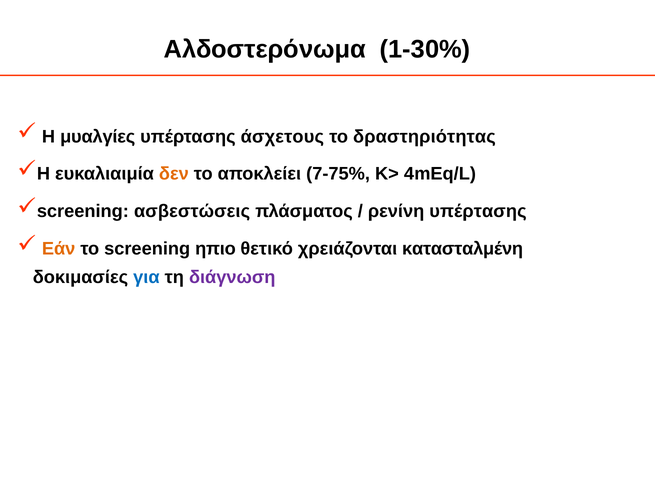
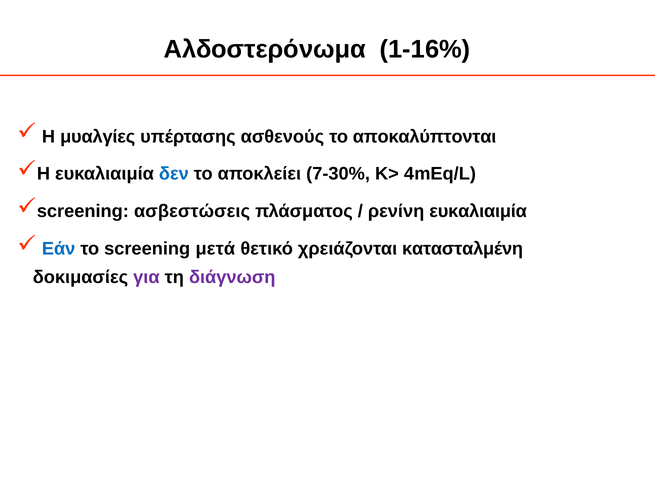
1-30%: 1-30% -> 1-16% (425, 49)
άσχετους: άσχετους -> ασθενούς (282, 137)
δραστηριότητας: δραστηριότητας -> αποκαλύπτονται (425, 137)
δεν colour: orange -> blue (174, 174)
7-75%: 7-75% -> 7-30% (338, 174)
ρενίνη υπέρτασης: υπέρτασης -> ευκαλιαιμία (478, 212)
Εάν colour: orange -> blue (59, 249)
ηπιο: ηπιο -> μετά (215, 249)
για colour: blue -> purple (146, 277)
